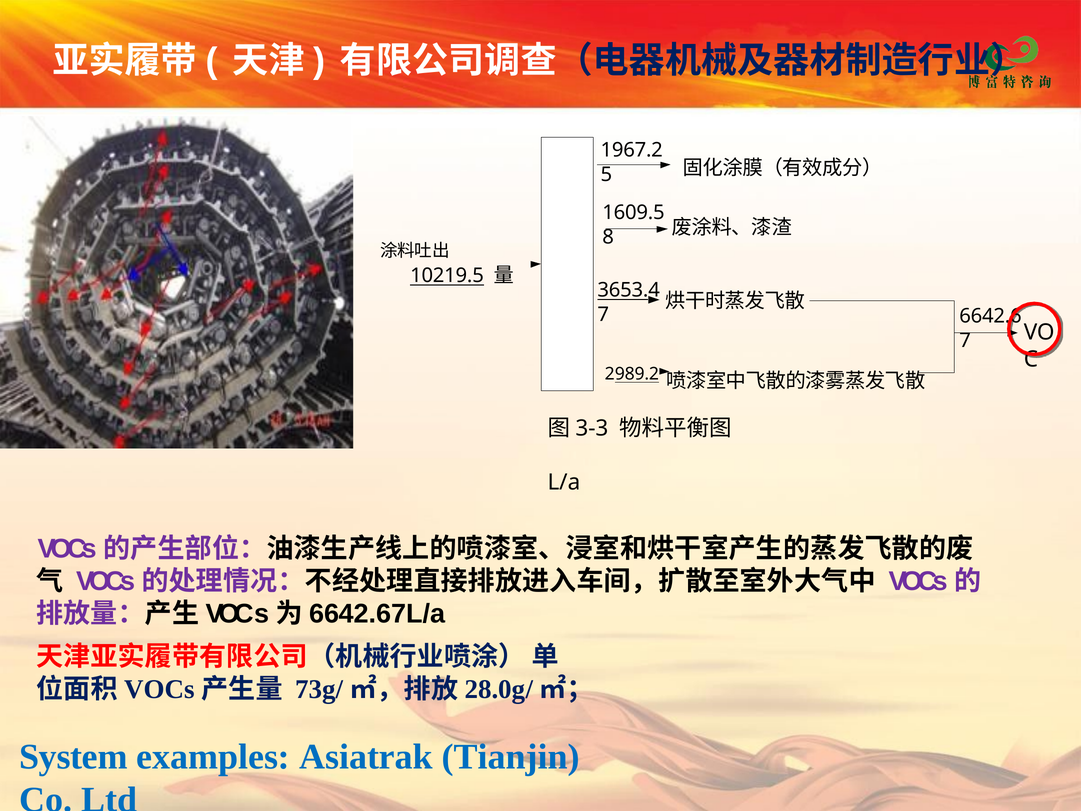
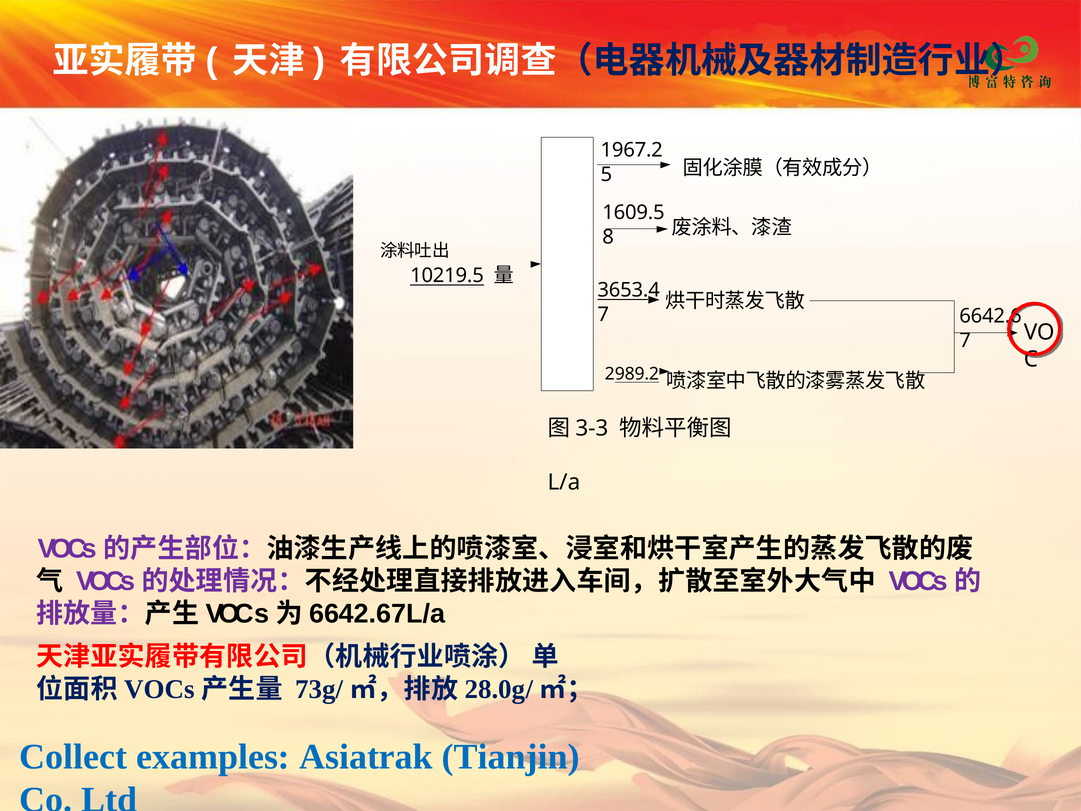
System: System -> Collect (73, 756)
